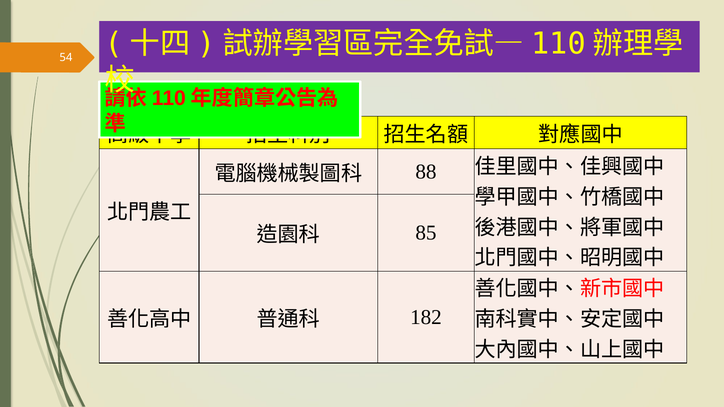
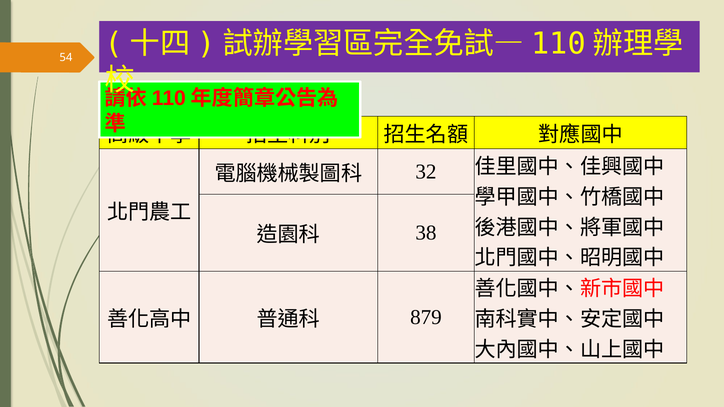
88: 88 -> 32 (426, 172)
85: 85 -> 38 (426, 233)
182: 182 -> 879 (426, 318)
